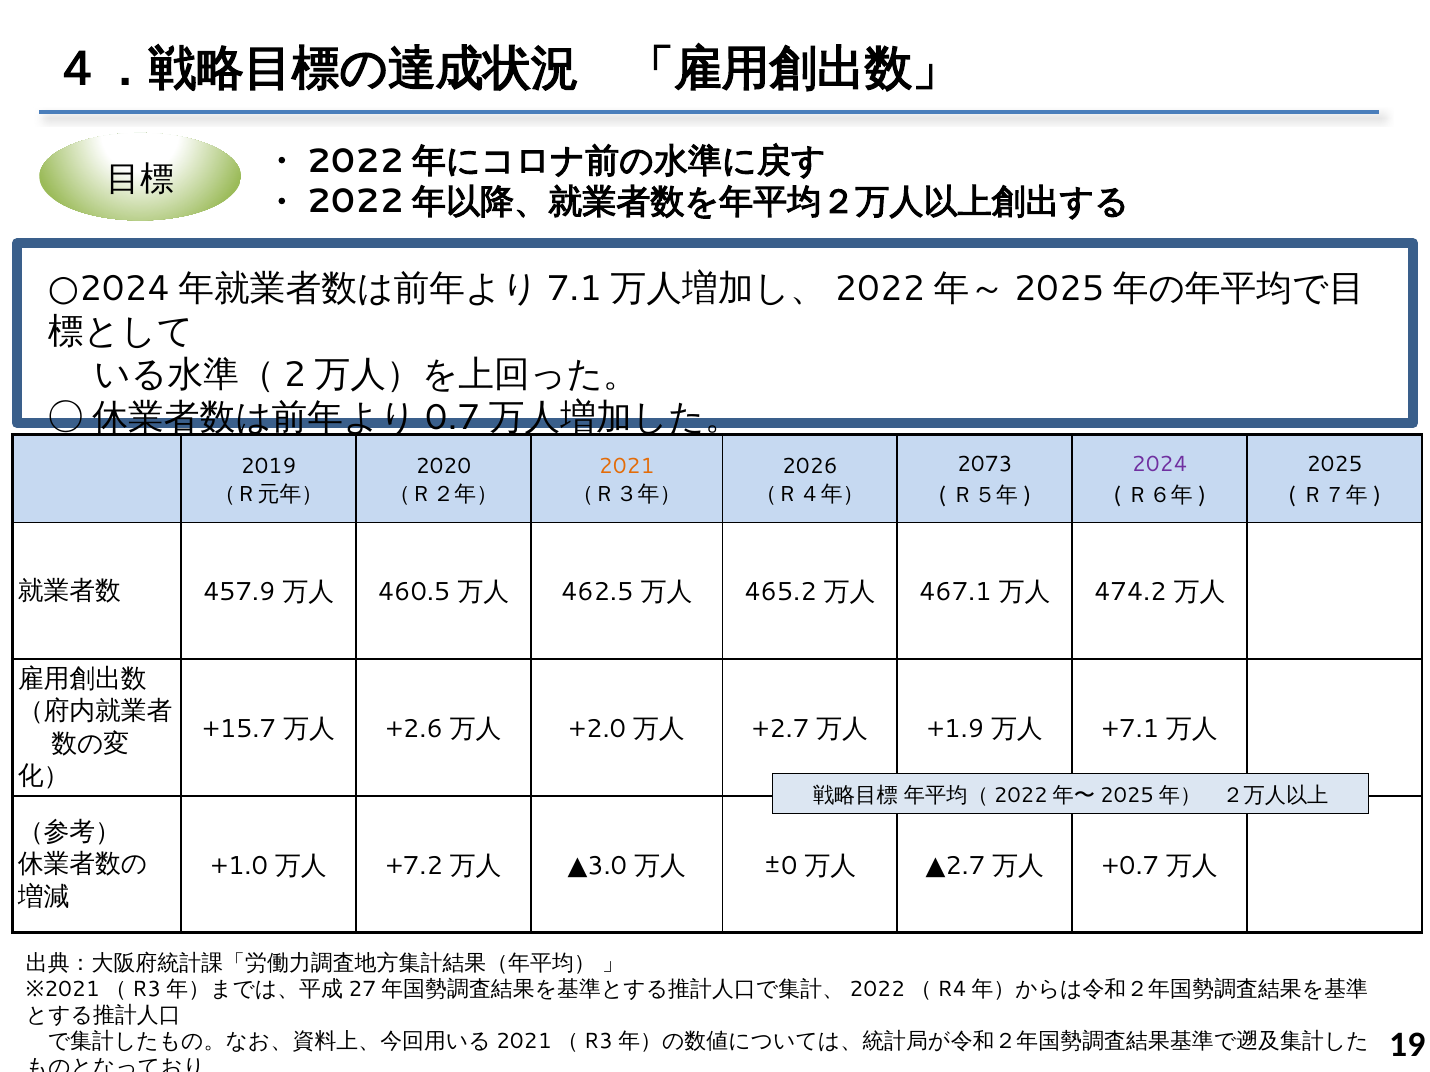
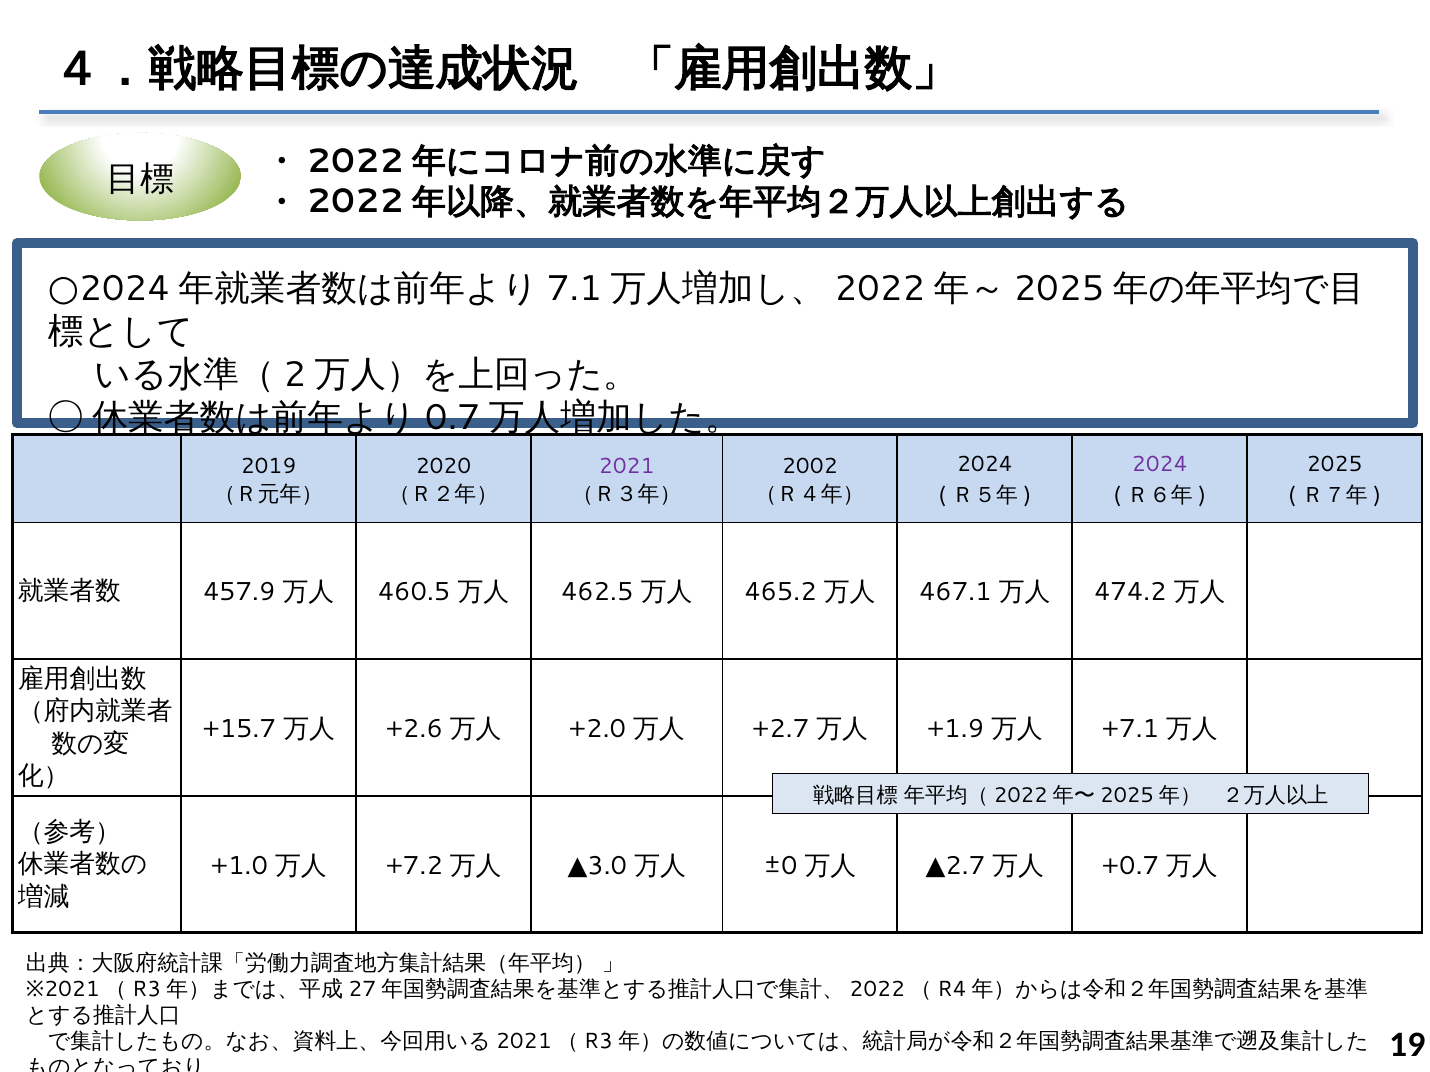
2073: 2073 -> 2024 (985, 465)
2021 colour: orange -> purple (627, 466)
2026: 2026 -> 2002 (810, 466)
